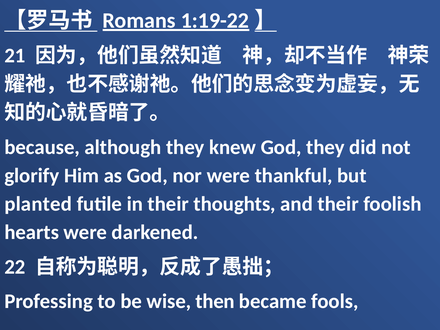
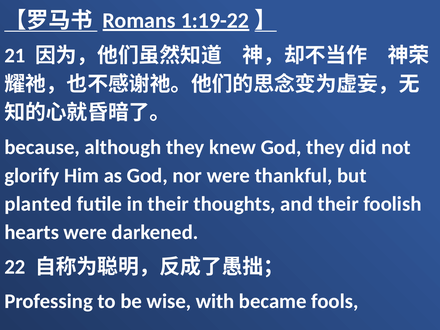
then: then -> with (215, 301)
